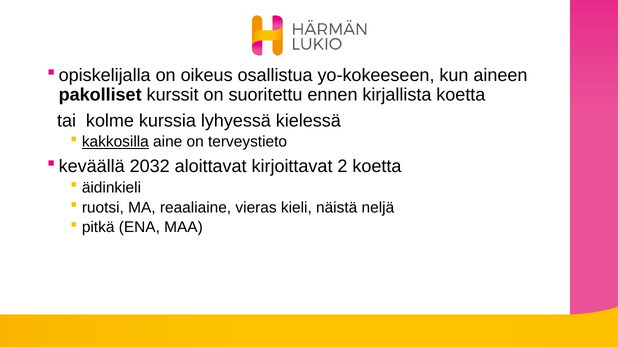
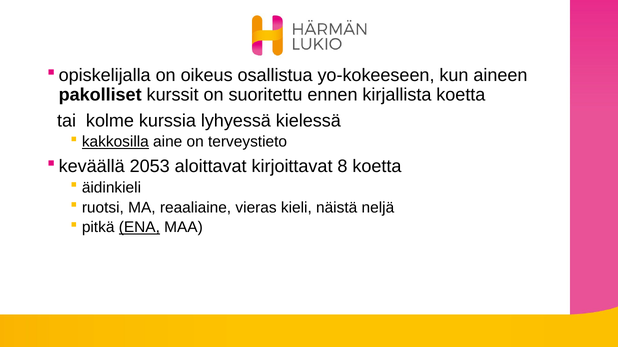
2032: 2032 -> 2053 (150, 167)
2: 2 -> 8 (342, 167)
ENA underline: none -> present (139, 228)
